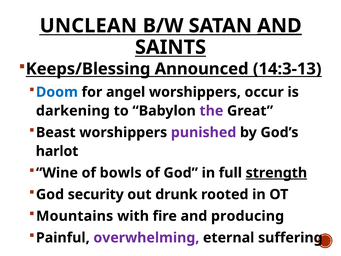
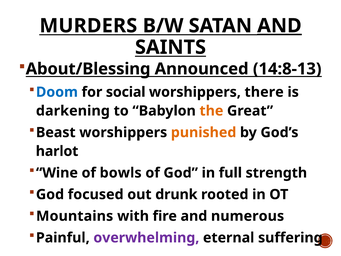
UNCLEAN: UNCLEAN -> MURDERS (88, 26)
Keeps/Blessing: Keeps/Blessing -> About/Blessing (88, 69)
14:3-13: 14:3-13 -> 14:8-13 (287, 69)
angel: angel -> social (126, 92)
occur: occur -> there (264, 92)
the colour: purple -> orange (211, 111)
punished colour: purple -> orange (204, 132)
strength underline: present -> none (276, 173)
security: security -> focused (96, 194)
producing: producing -> numerous (248, 216)
